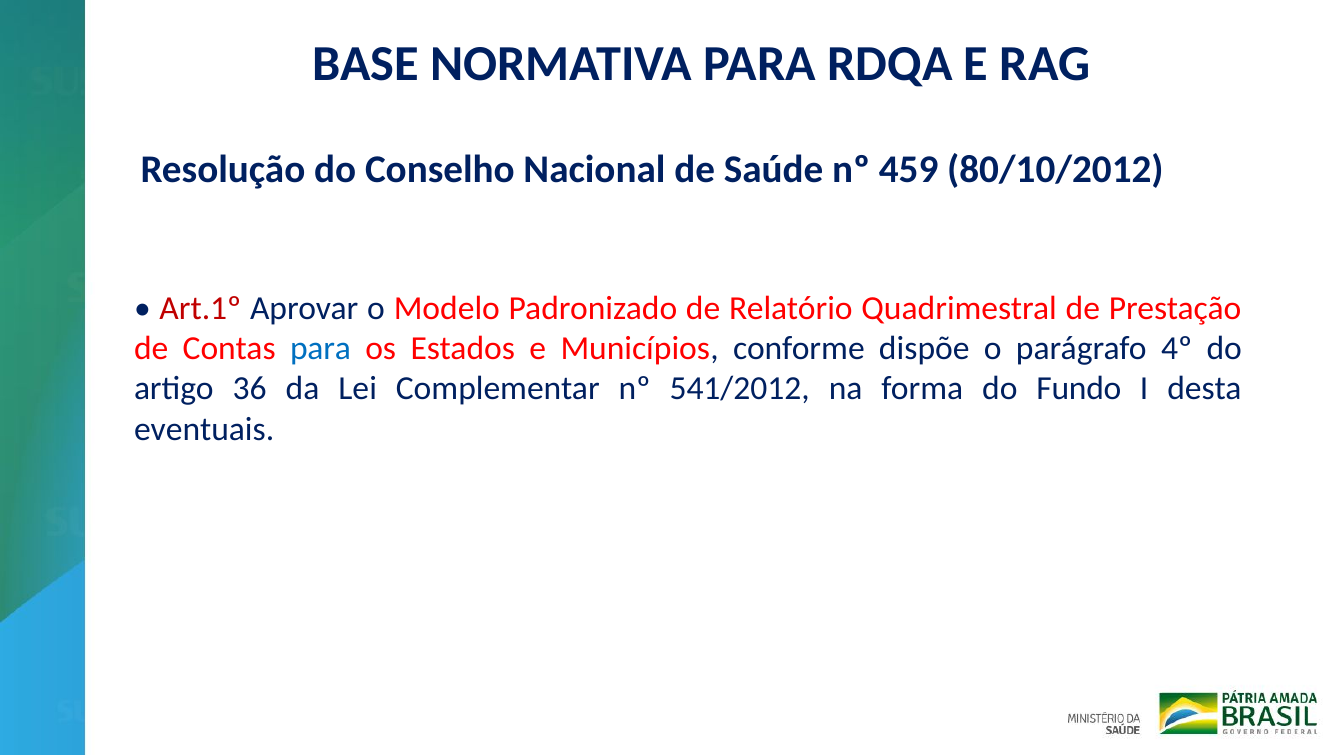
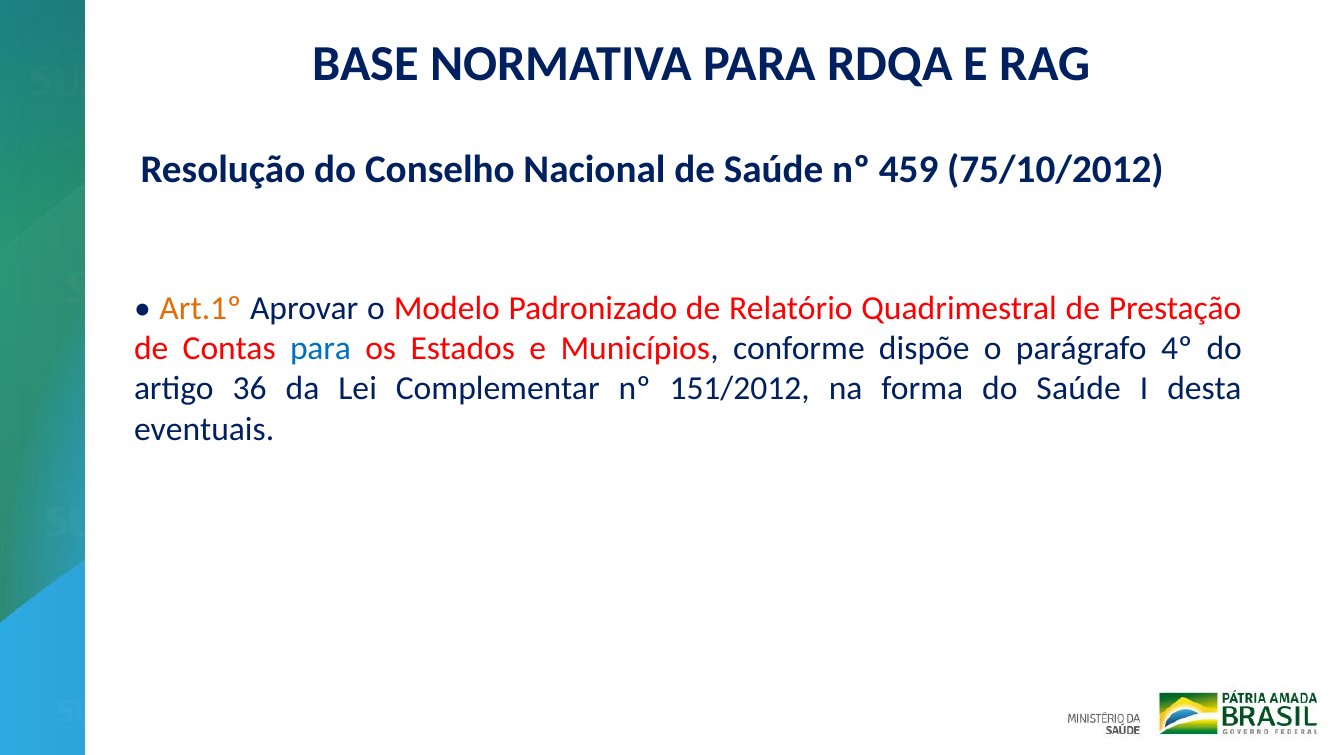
80/10/2012: 80/10/2012 -> 75/10/2012 (1055, 170)
Art.1º colour: red -> orange (200, 308)
541/2012: 541/2012 -> 151/2012 (740, 389)
do Fundo: Fundo -> Saúde (1079, 389)
